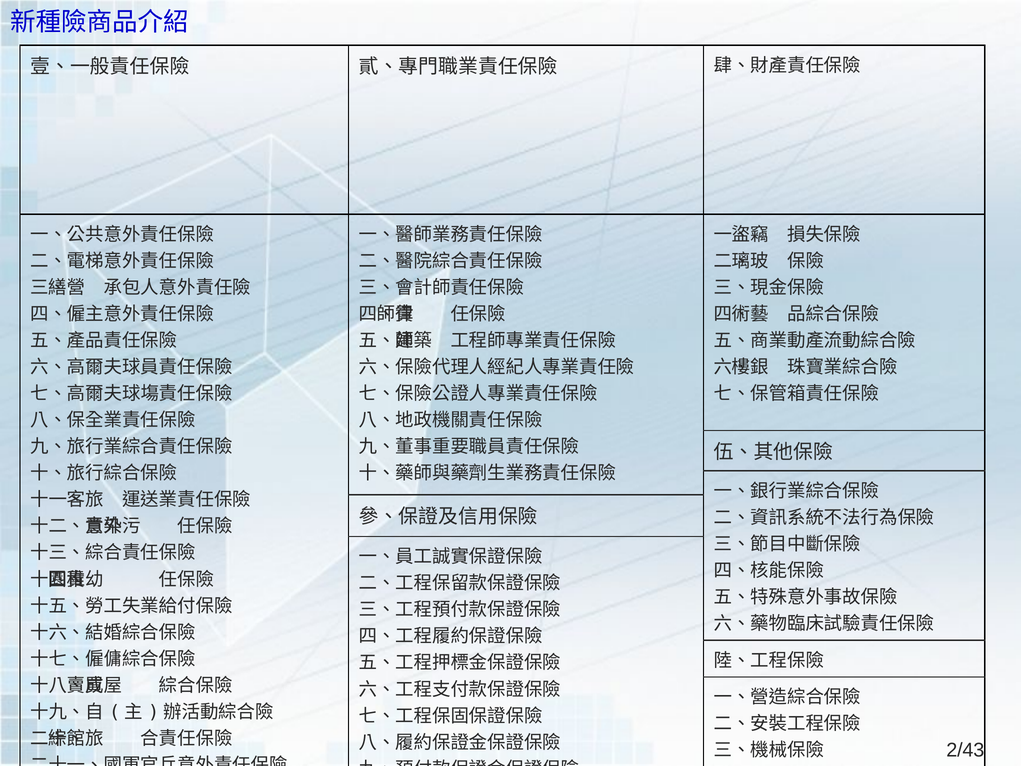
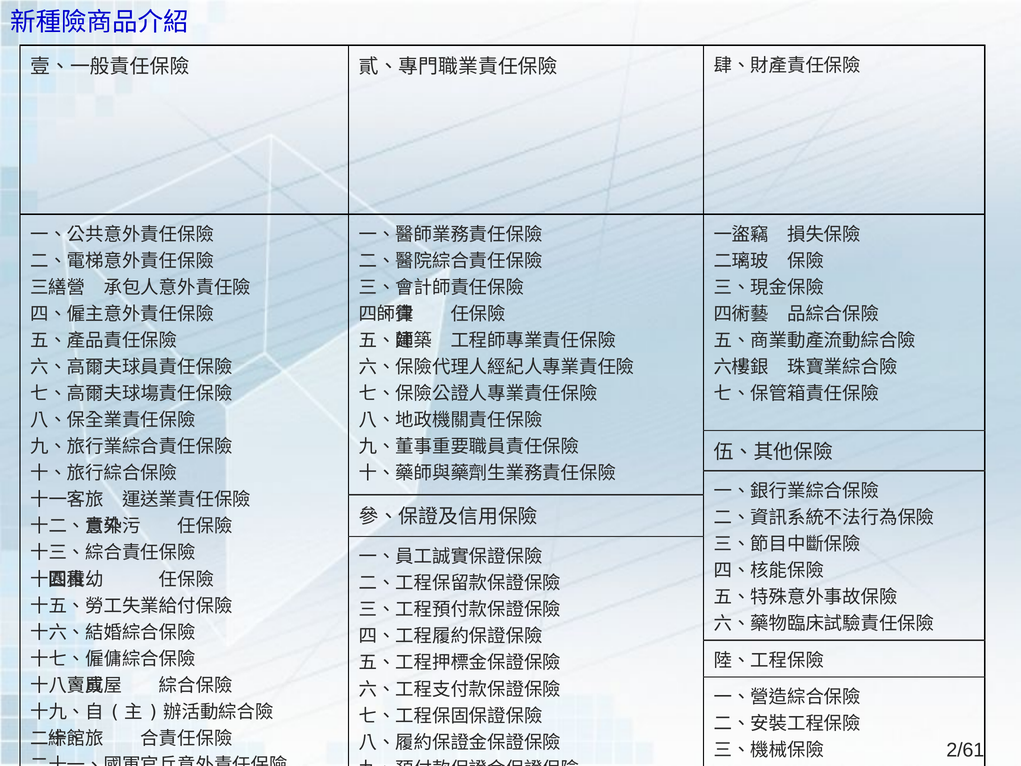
2/43: 2/43 -> 2/61 (965, 750)
